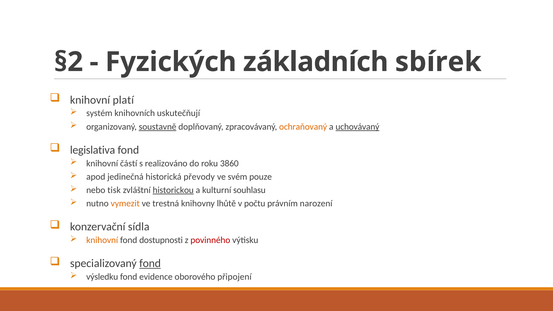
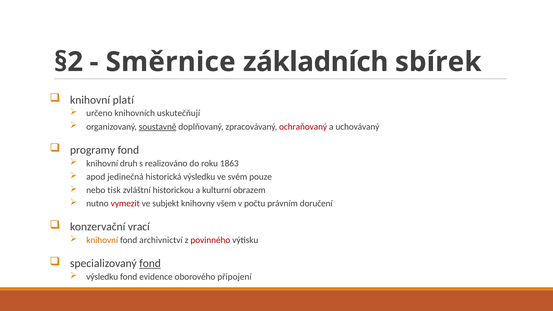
Fyzických: Fyzických -> Směrnice (171, 62)
systém: systém -> určeno (99, 113)
ochraňovaný colour: orange -> red (303, 127)
uchovávaný underline: present -> none (357, 127)
legislativa: legislativa -> programy (93, 150)
částí: částí -> druh (129, 163)
3860: 3860 -> 1863 (229, 163)
historická převody: převody -> výsledku (199, 177)
historickou underline: present -> none (173, 190)
souhlasu: souhlasu -> obrazem (249, 190)
vymezit colour: orange -> red (125, 204)
trestná: trestná -> subjekt (166, 204)
lhůtě: lhůtě -> všem (226, 204)
narození: narození -> doručení (316, 204)
sídla: sídla -> vrací (139, 227)
dostupnosti: dostupnosti -> archivnictví (161, 240)
